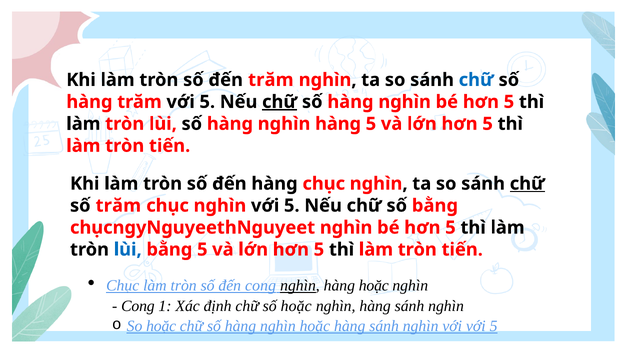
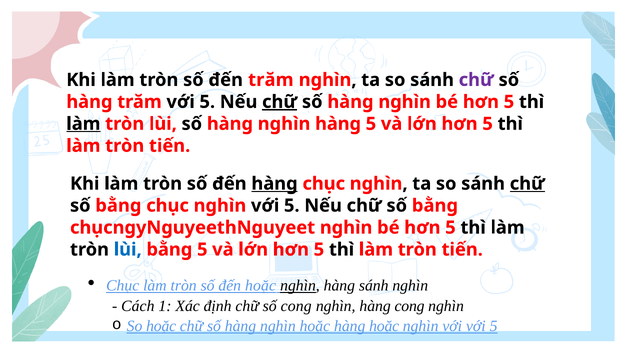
chữ colour: blue -> purple (476, 80)
làm underline: none -> present (83, 124)
hàng underline: none -> present (275, 183)
trăm: trăm -> bằng (118, 205)
đến cong: cong -> hoặc (261, 285)
hàng hoặc: hoặc -> sánh (374, 285)
Cong: Cong -> Cách (138, 306)
số hoặc: hoặc -> cong (296, 306)
nghìn hàng sánh: sánh -> cong (410, 306)
hoặc hàng sánh: sánh -> hoặc (384, 326)
